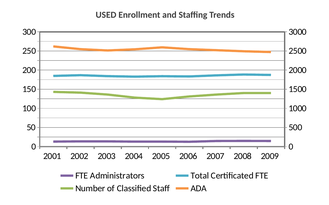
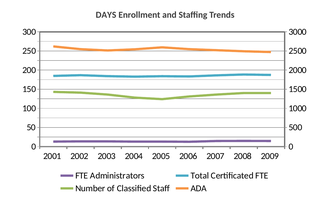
USED: USED -> DAYS (106, 15)
